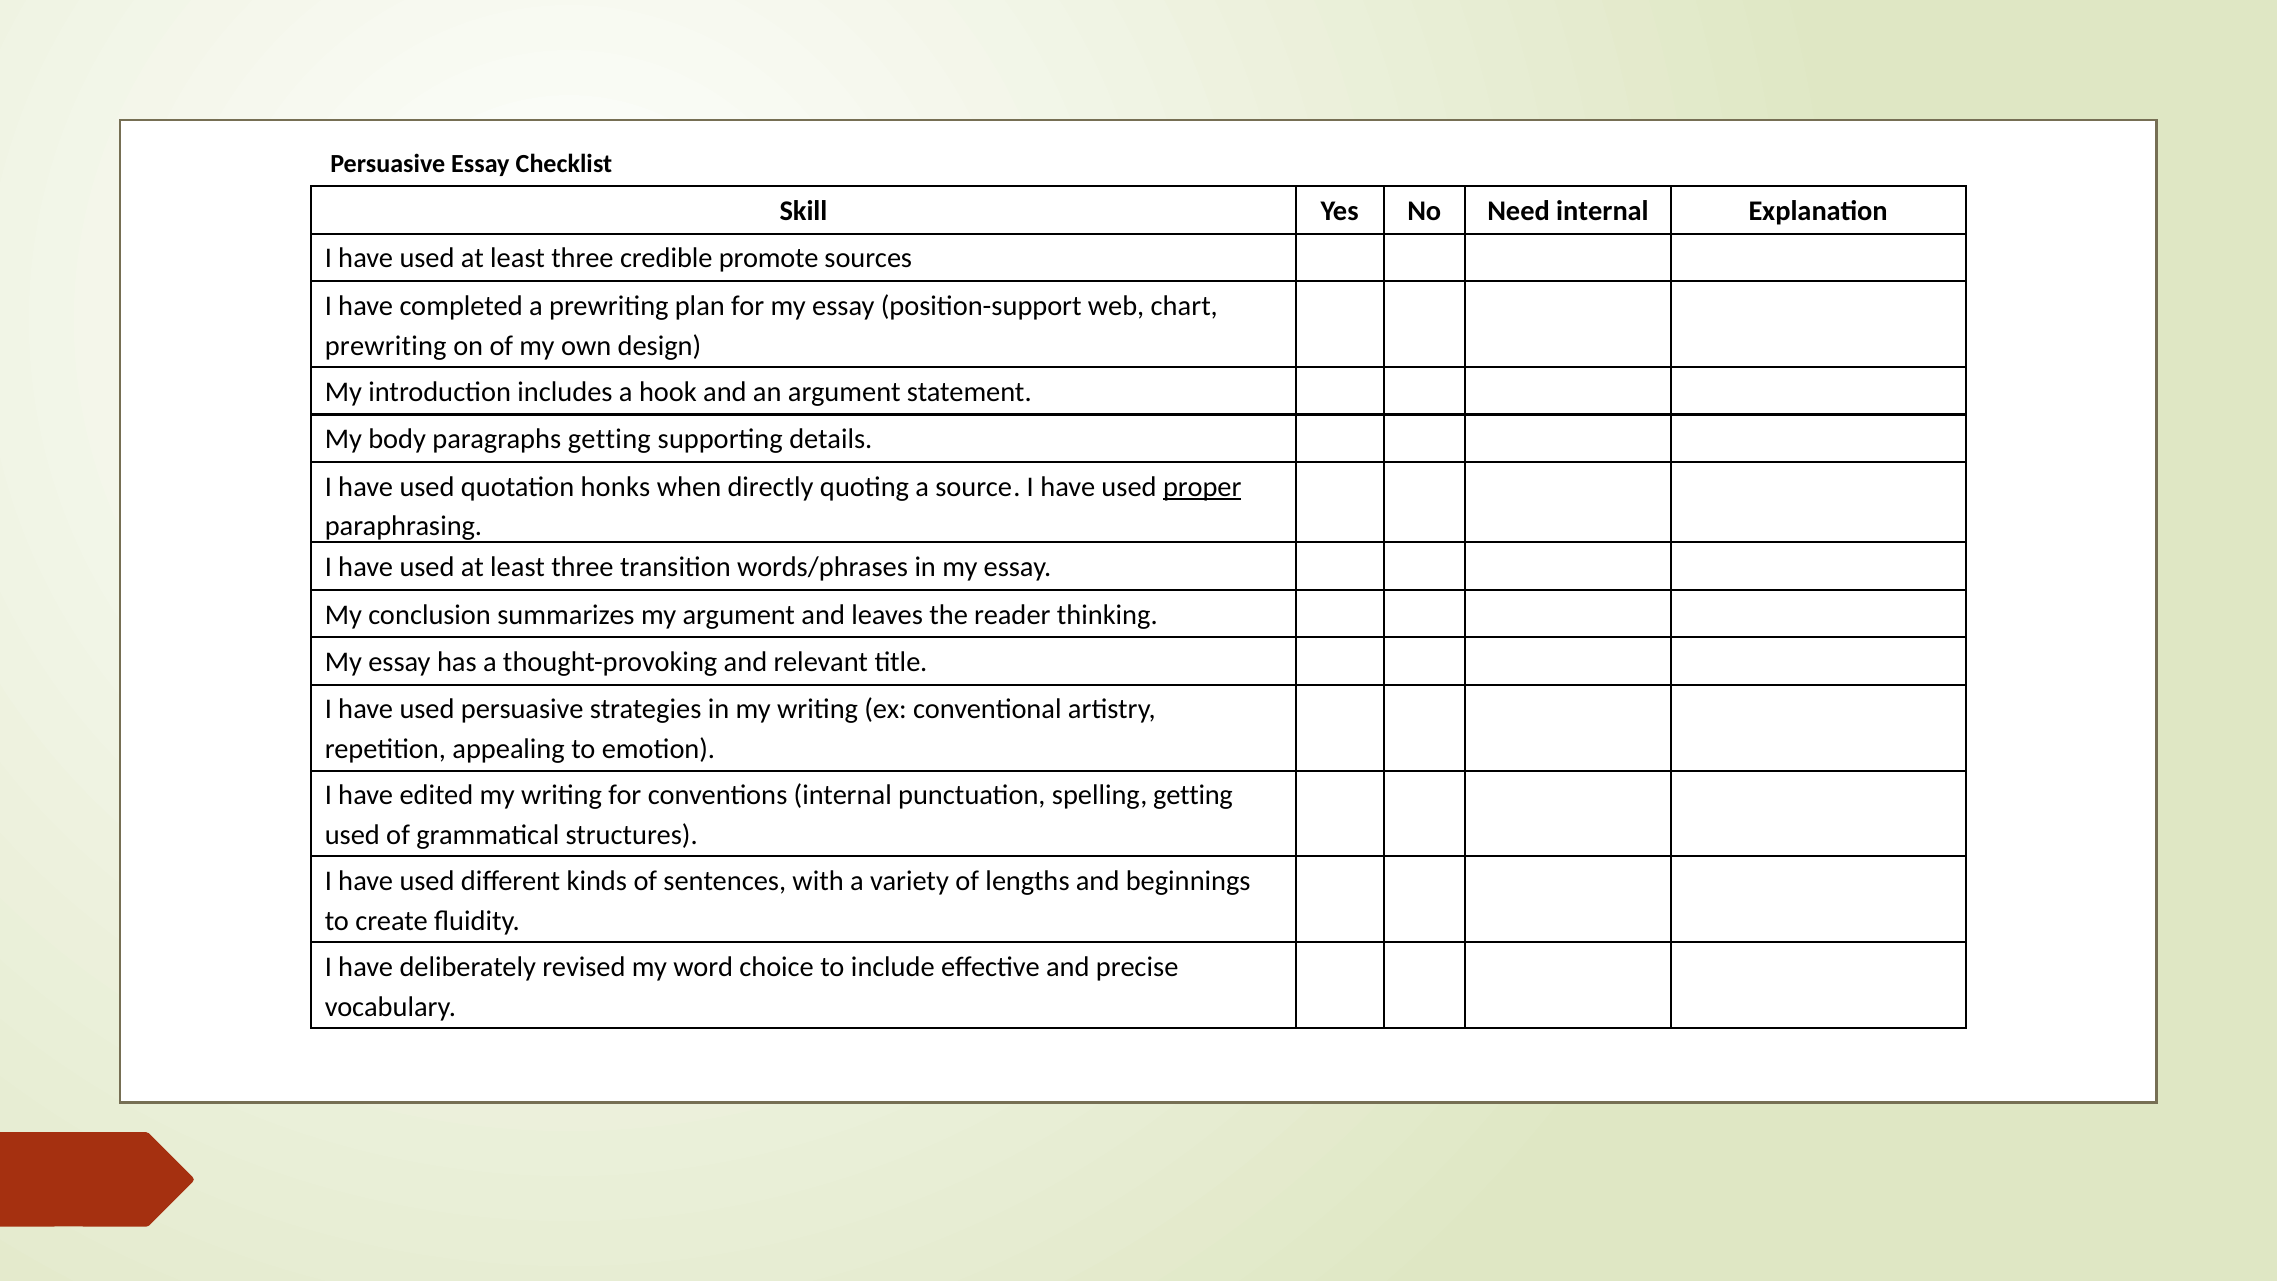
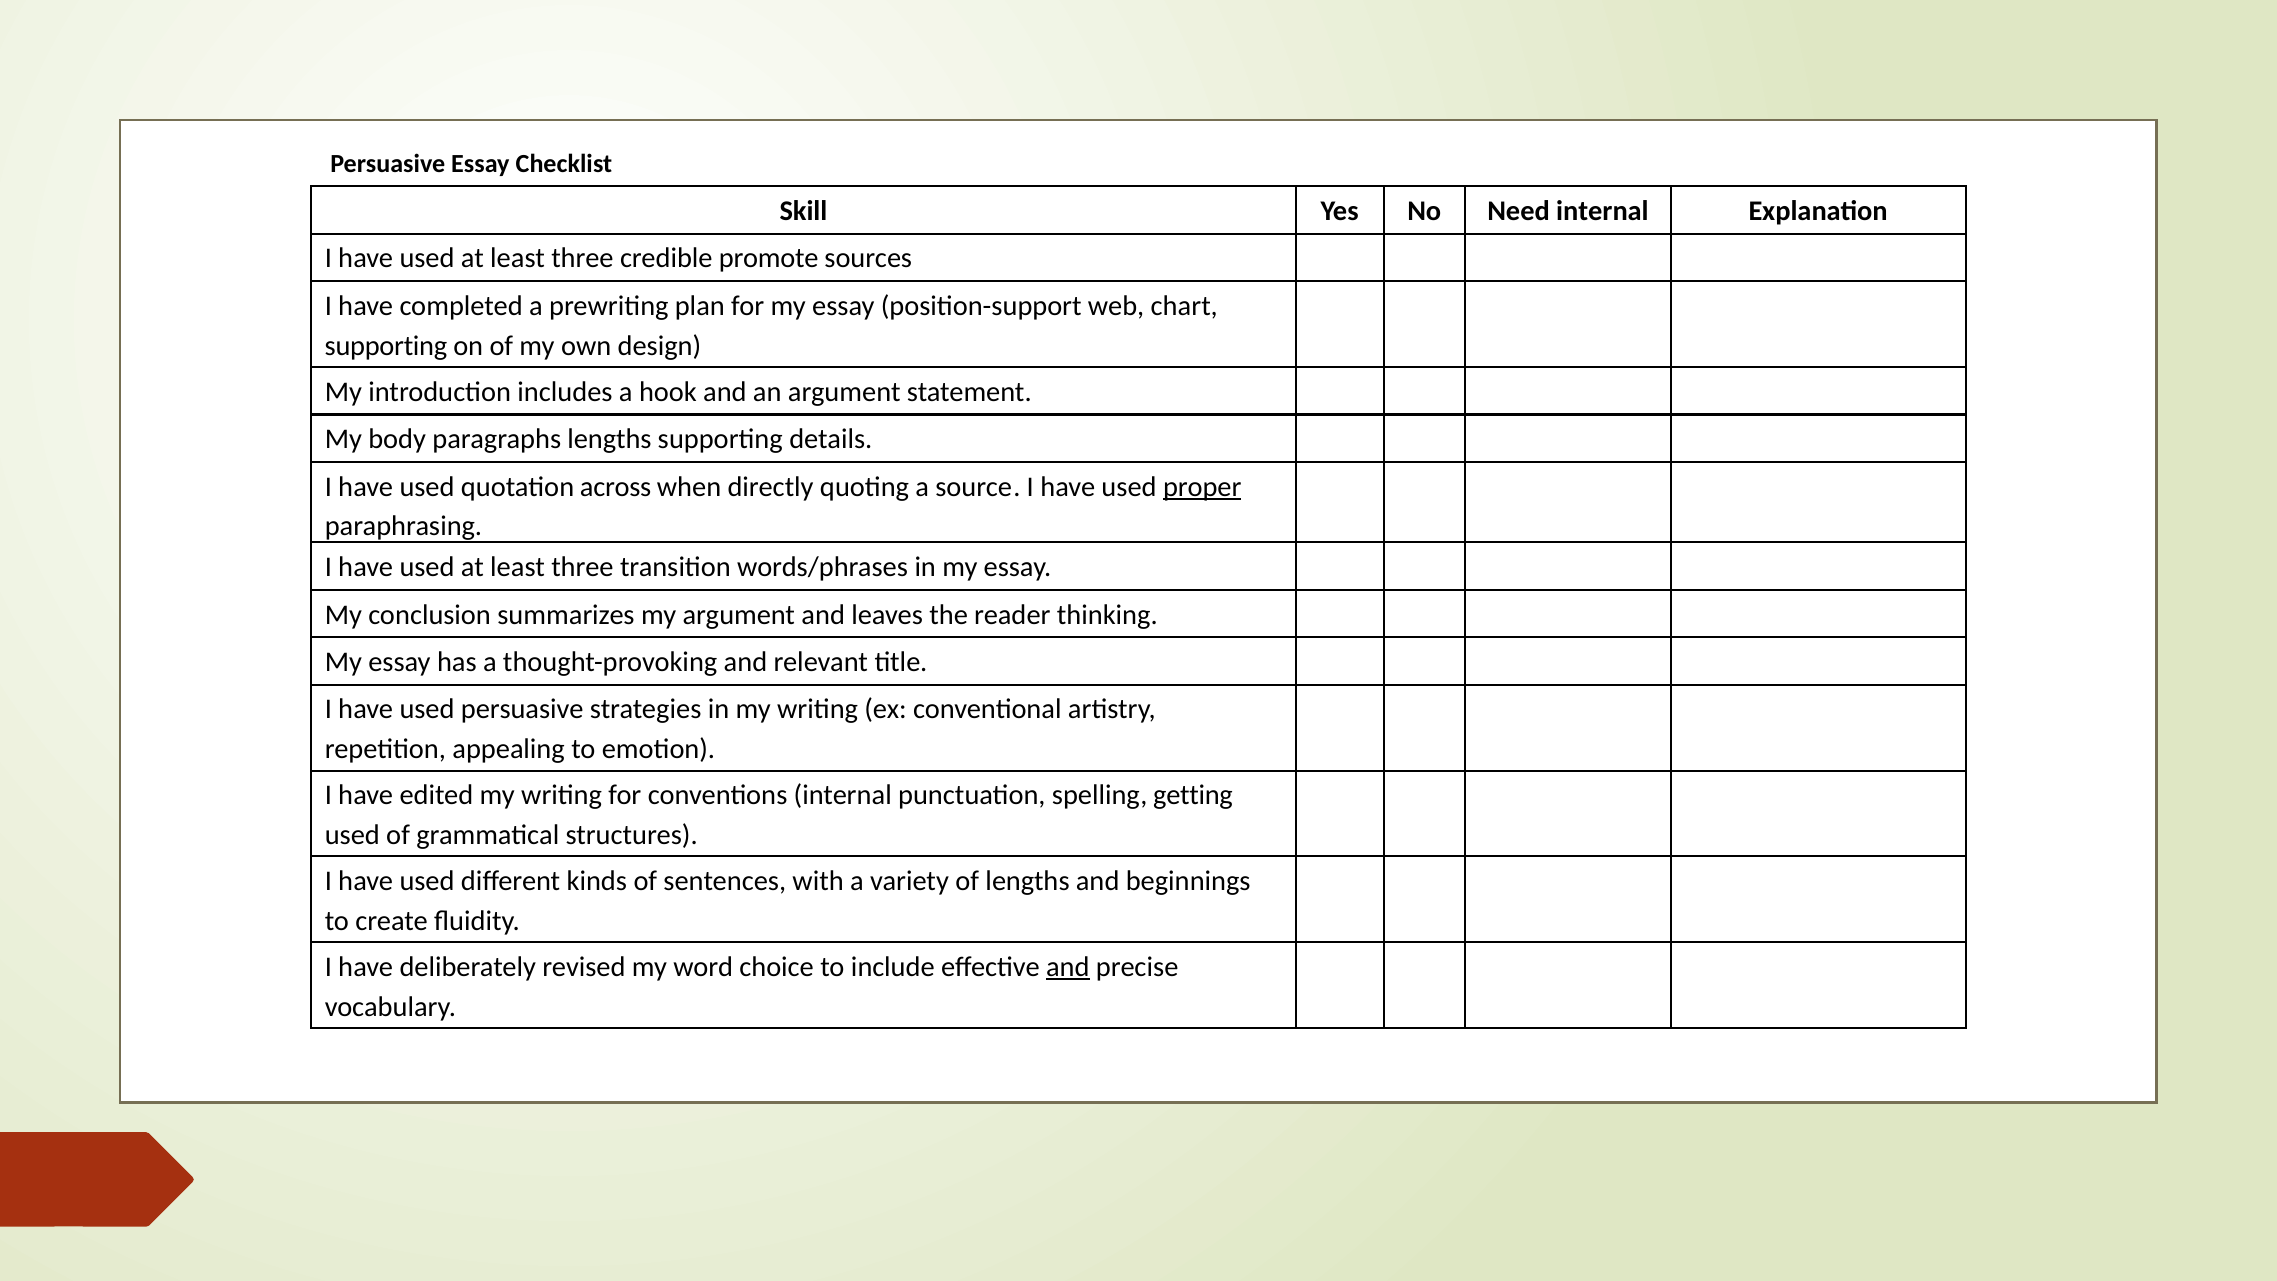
prewriting: prewriting -> supporting (386, 346)
paragraphs getting: getting -> lengths (610, 439)
honks: honks -> across (616, 487)
and underline: none -> present (1068, 967)
